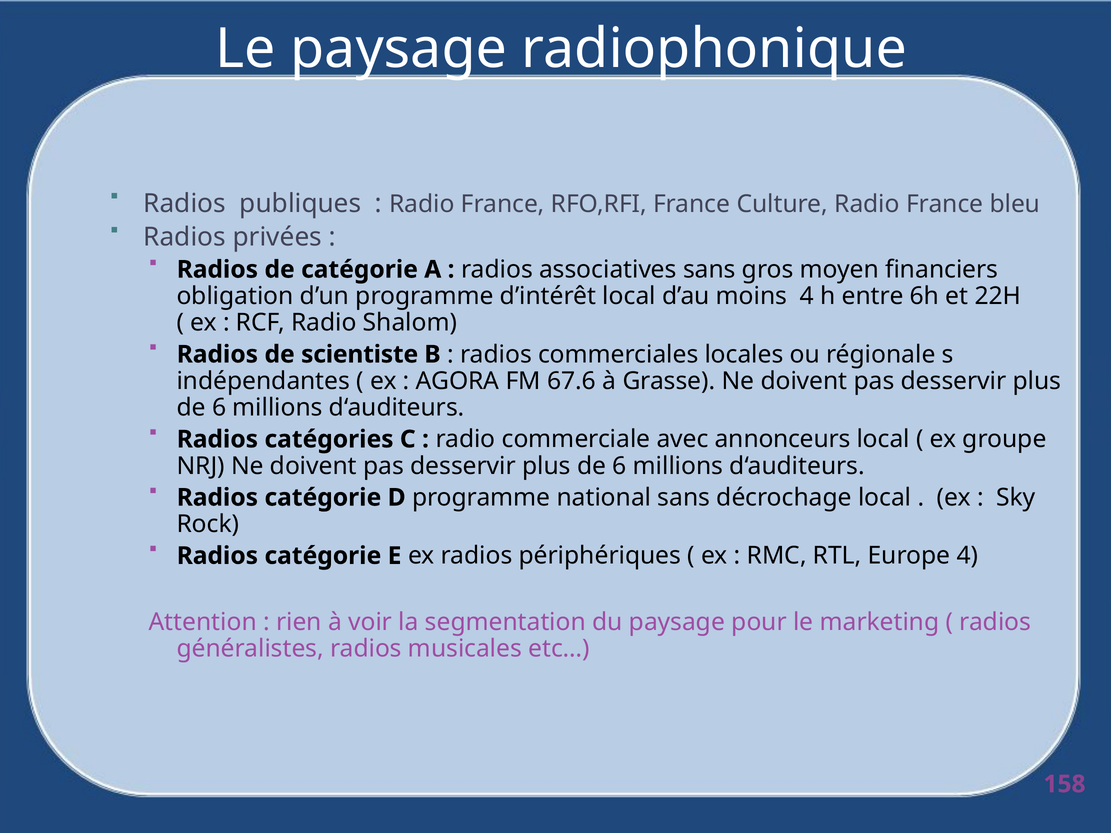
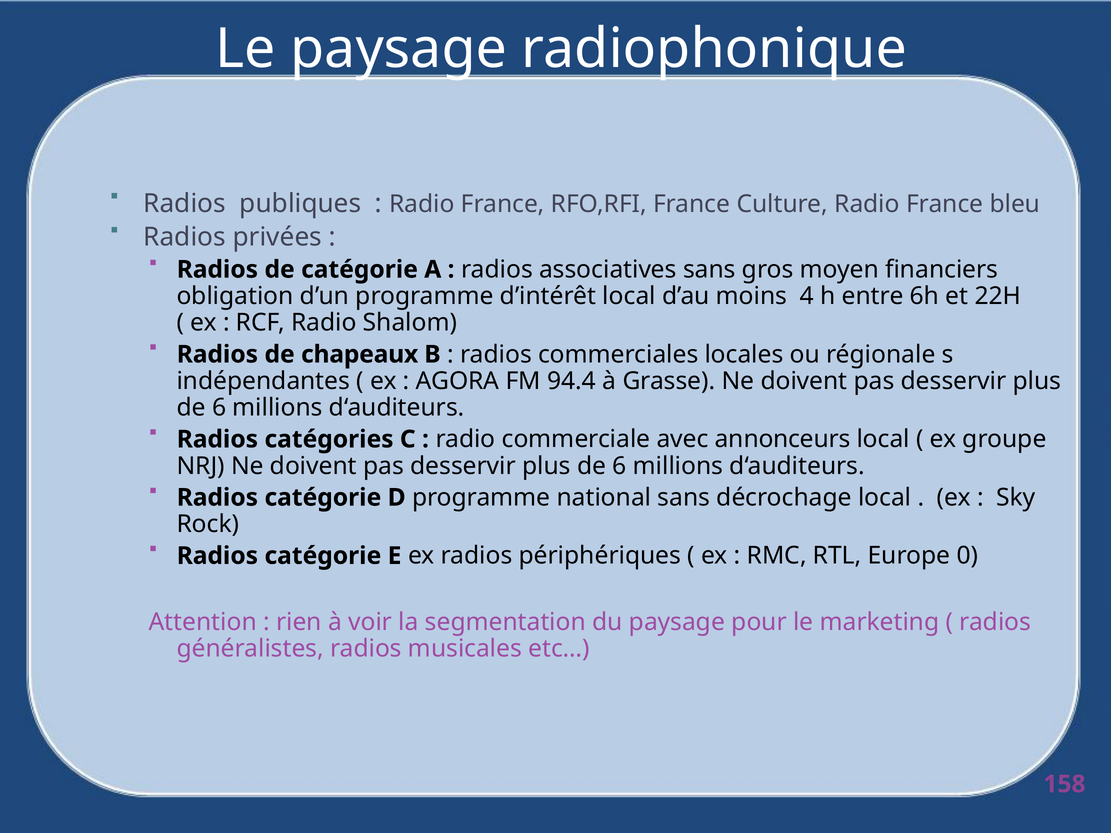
scientiste: scientiste -> chapeaux (360, 355)
67.6: 67.6 -> 94.4 (572, 381)
Europe 4: 4 -> 0 (967, 556)
